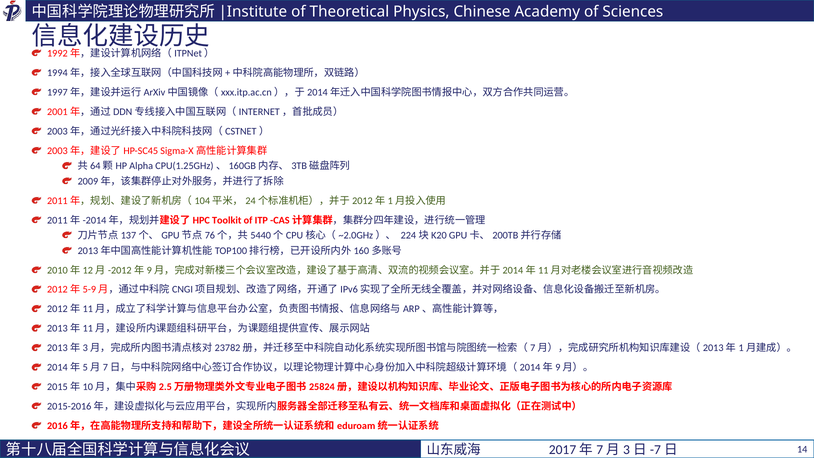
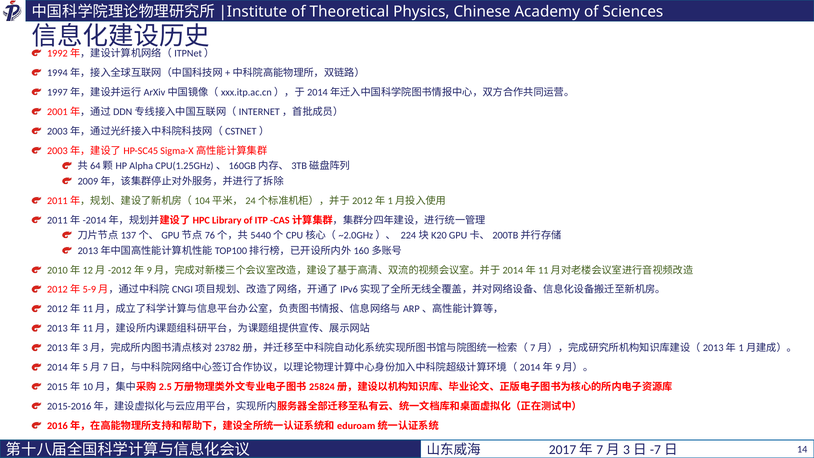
Toolkit: Toolkit -> Library (227, 220)
